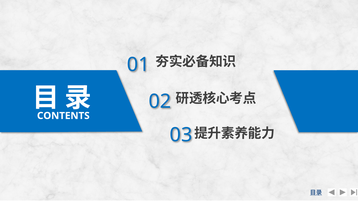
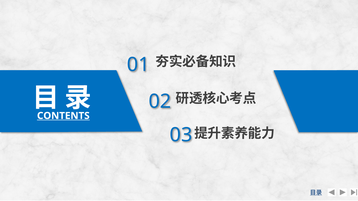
CONTENTS underline: none -> present (63, 116)
